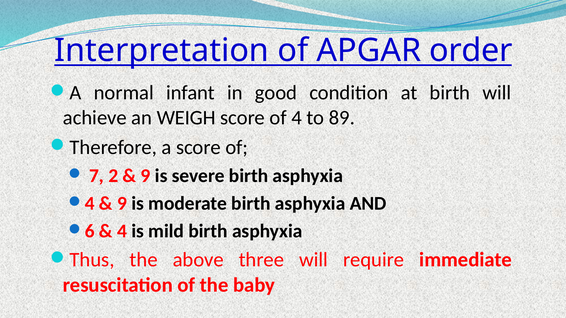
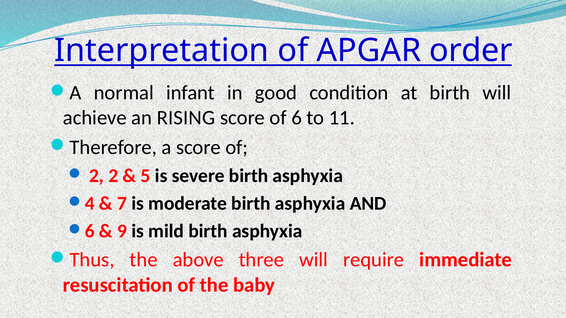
WEIGH: WEIGH -> RISING (186, 118)
of 4: 4 -> 6 (297, 118)
89: 89 -> 11 (342, 118)
7: 7 -> 2 (97, 176)
9: 9 -> 5 (146, 176)
9: 9 -> 7 (122, 204)
4: 4 -> 9 (122, 231)
